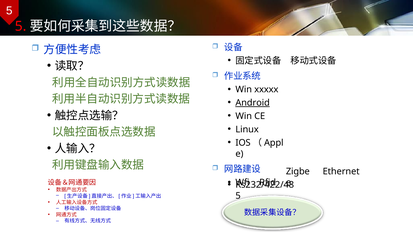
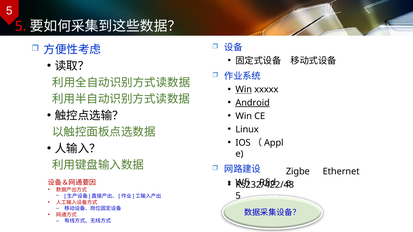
Win underline: none -> present (244, 90)
